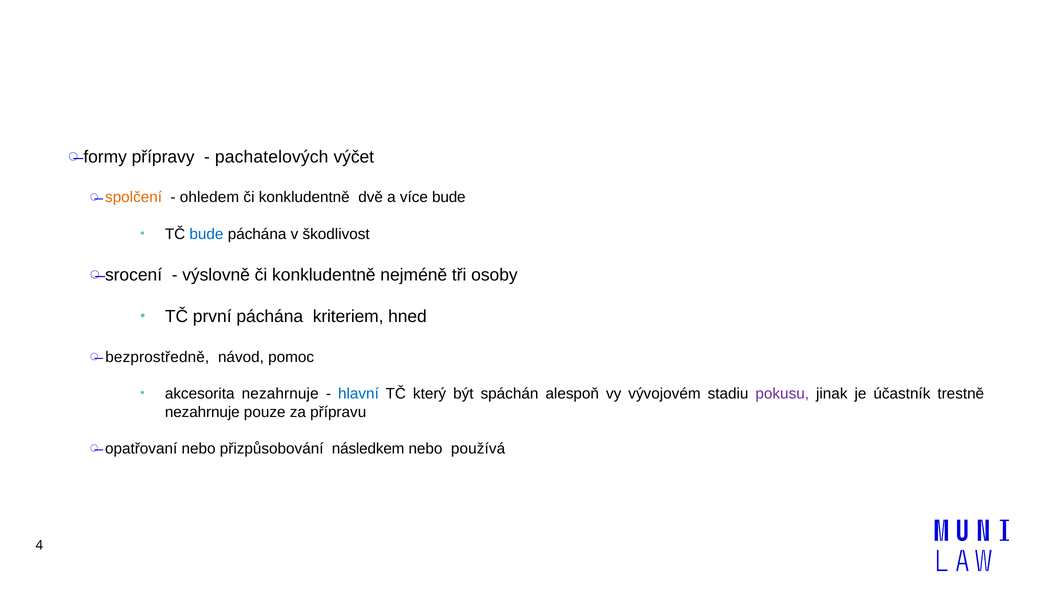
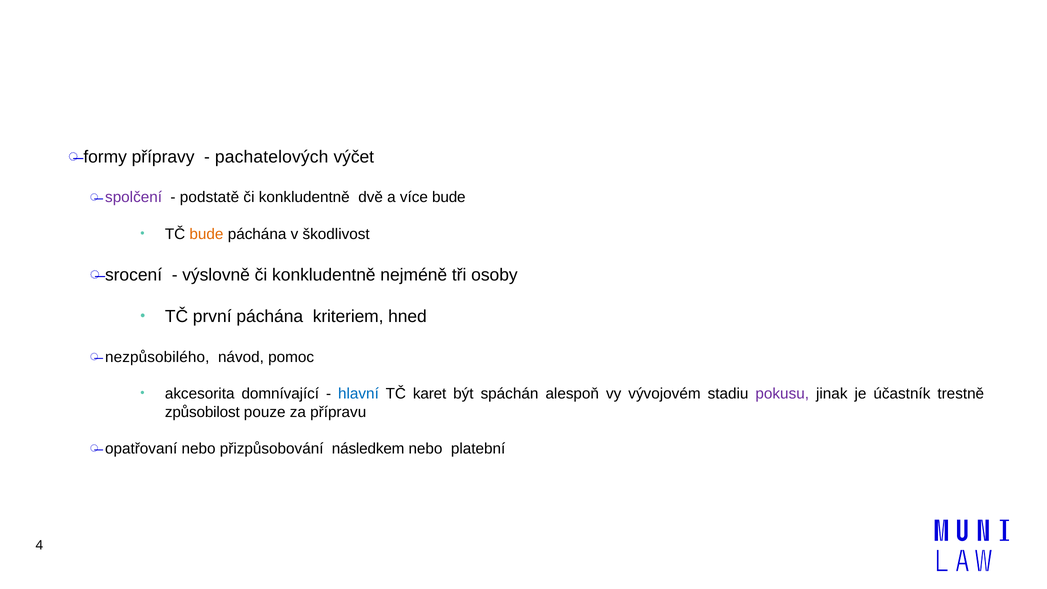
spolčení colour: orange -> purple (134, 197)
ohledem: ohledem -> podstatě (209, 197)
bude colour: blue -> orange (206, 234)
bezprostředně: bezprostředně -> nezpůsobilého (157, 357)
akcesorita nezahrnuje: nezahrnuje -> domnívající (280, 394)
který: který -> karet (430, 394)
nezahrnuje: nezahrnuje -> způsobilost (202, 412)
používá: používá -> platební (478, 449)
